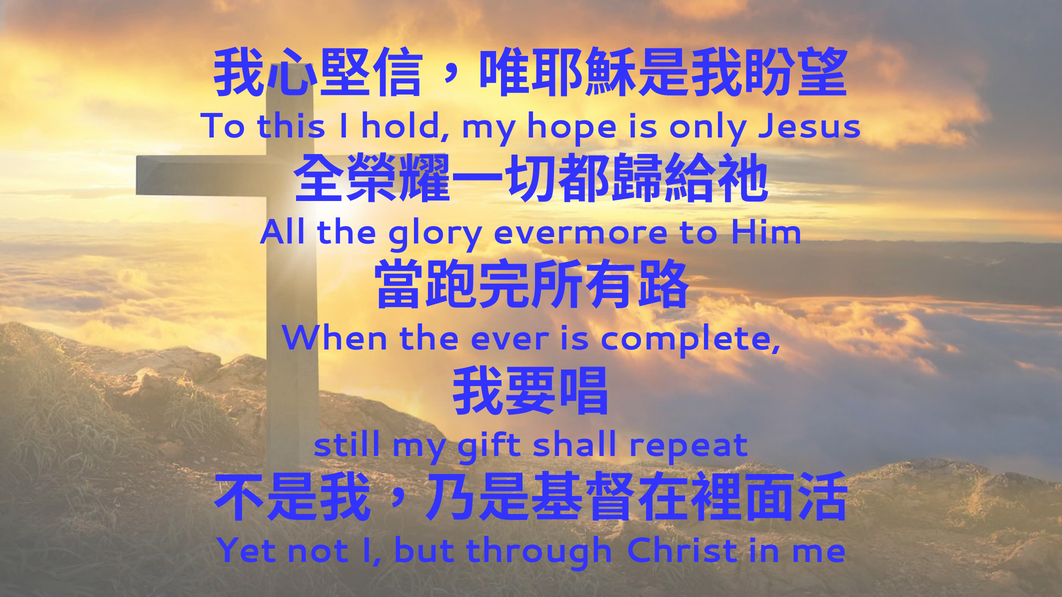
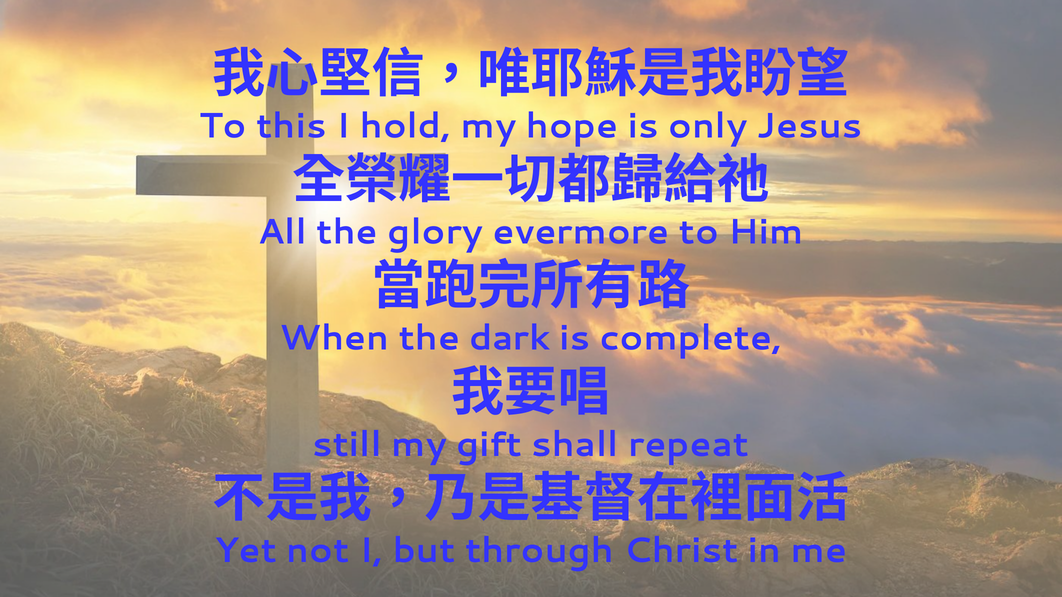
ever: ever -> dark (510, 339)
